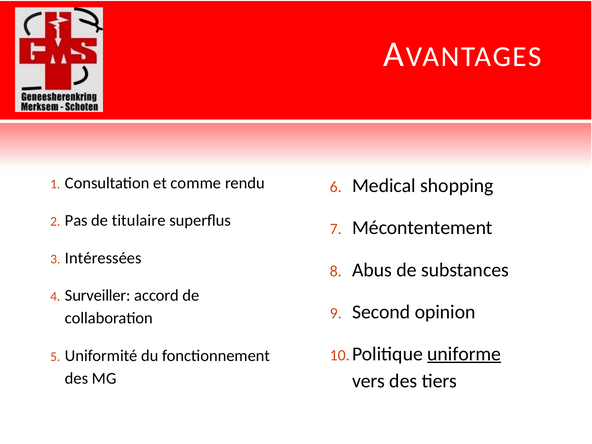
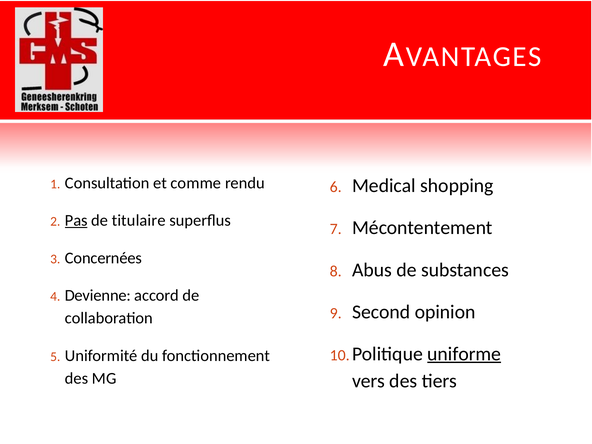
Pas underline: none -> present (76, 221)
Intéressées: Intéressées -> Concernées (103, 258)
Surveiller: Surveiller -> Devienne (98, 296)
